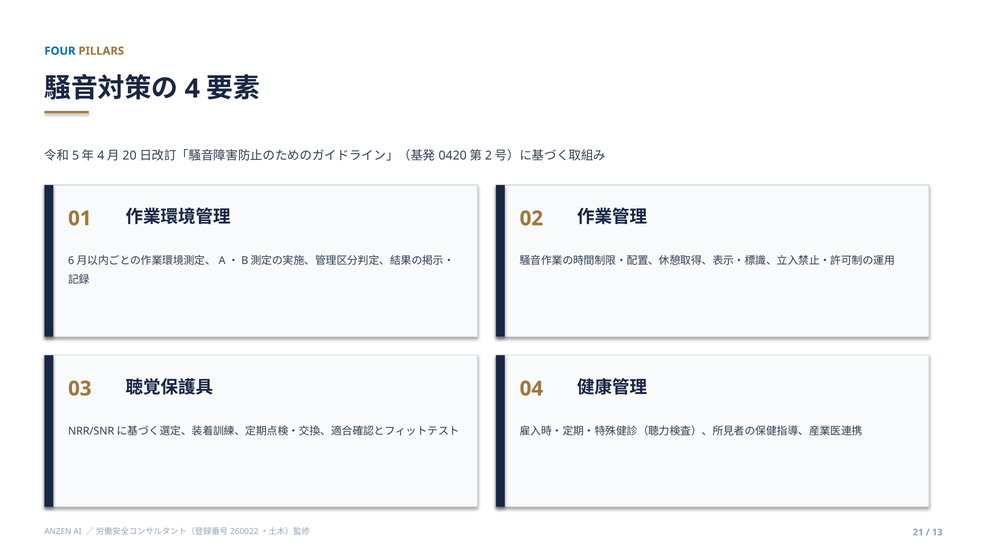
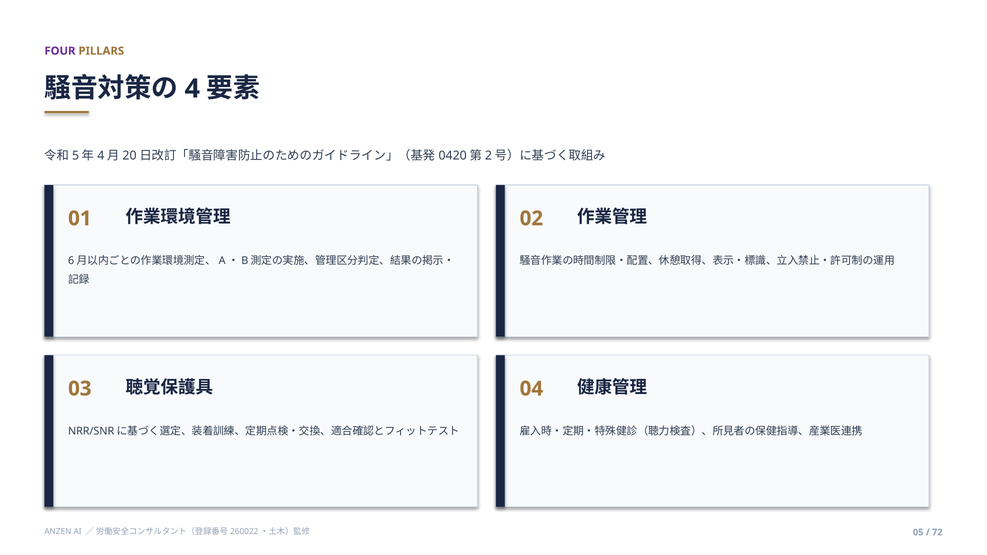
FOUR colour: blue -> purple (60, 51)
21: 21 -> 05 (918, 532)
13: 13 -> 72 (937, 532)
